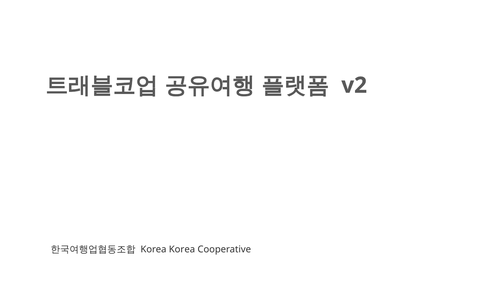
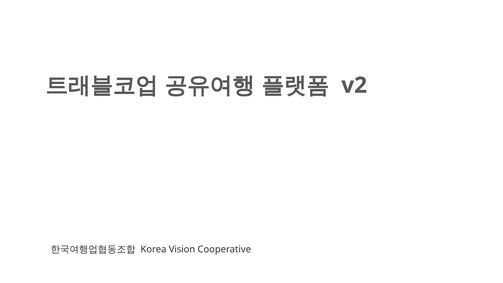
Korea Korea: Korea -> Vision (182, 249)
